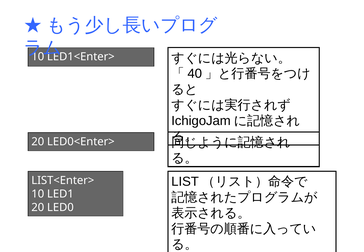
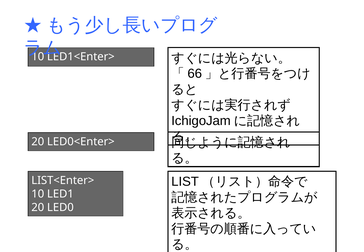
40: 40 -> 66 (195, 74)
